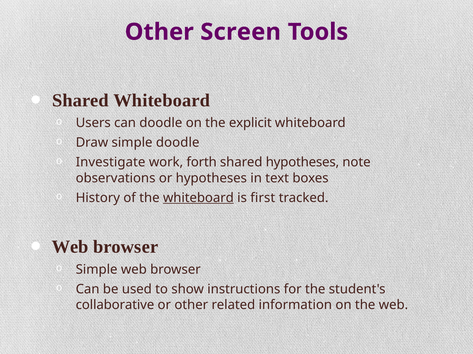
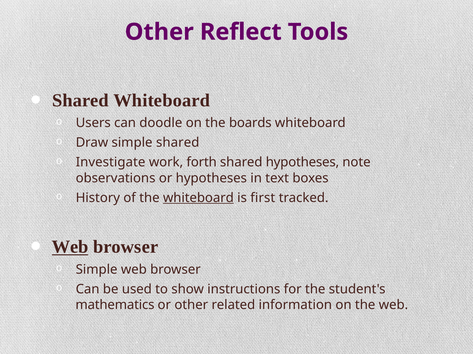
Screen: Screen -> Reflect (241, 32)
explicit: explicit -> boards (250, 123)
simple doodle: doodle -> shared (178, 143)
Web underline: none -> present (70, 247)
collaborative: collaborative -> mathematics (115, 305)
